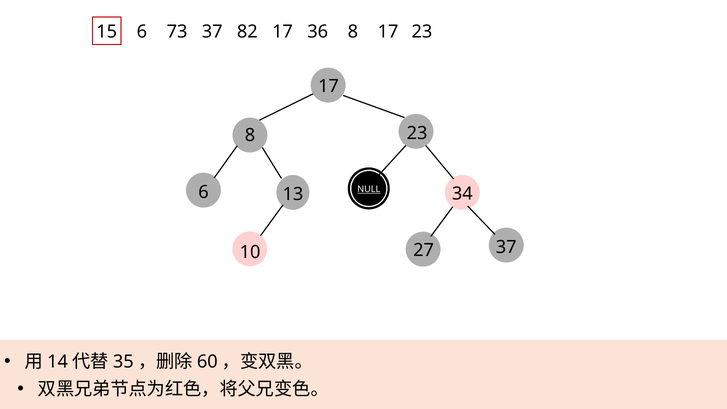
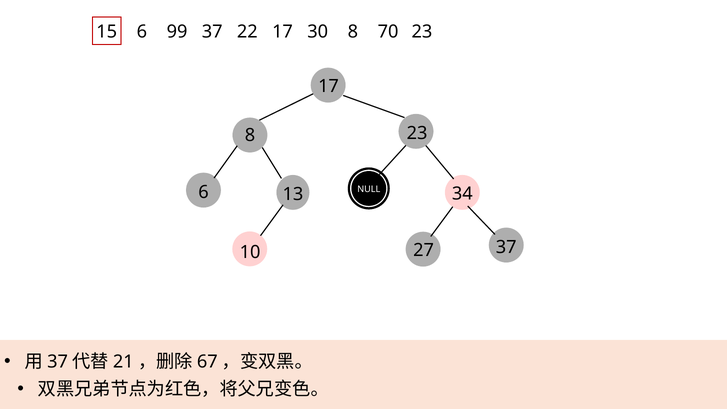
73: 73 -> 99 (177, 32)
82: 82 -> 22 (247, 32)
36: 36 -> 30 (318, 32)
8 17: 17 -> 70 (388, 32)
NULL underline: present -> none (369, 189)
14: 14 -> 37 (58, 362)
35: 35 -> 21 (123, 362)
60: 60 -> 67 (207, 362)
